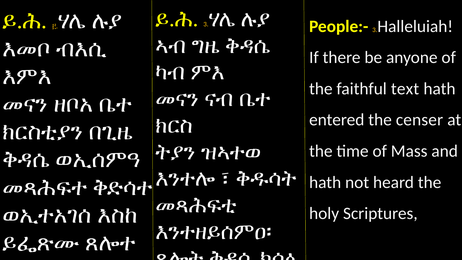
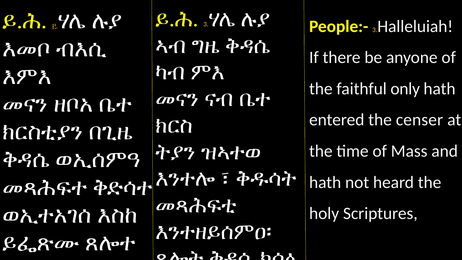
text: text -> only (405, 89)
